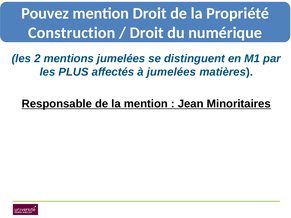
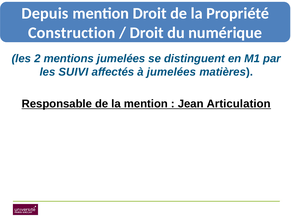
Pouvez: Pouvez -> Depuis (45, 13)
PLUS: PLUS -> SUIVI (73, 72)
Minoritaires: Minoritaires -> Articulation (239, 104)
